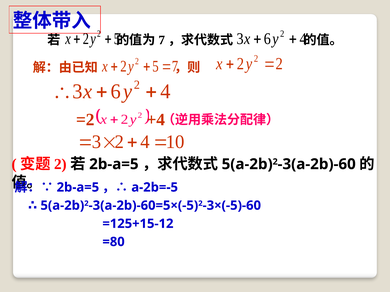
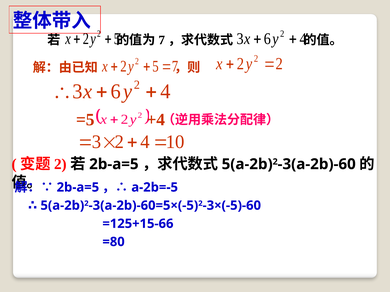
=2: =2 -> =5 (85, 120)
=125+15-12: =125+15-12 -> =125+15-66 (138, 224)
